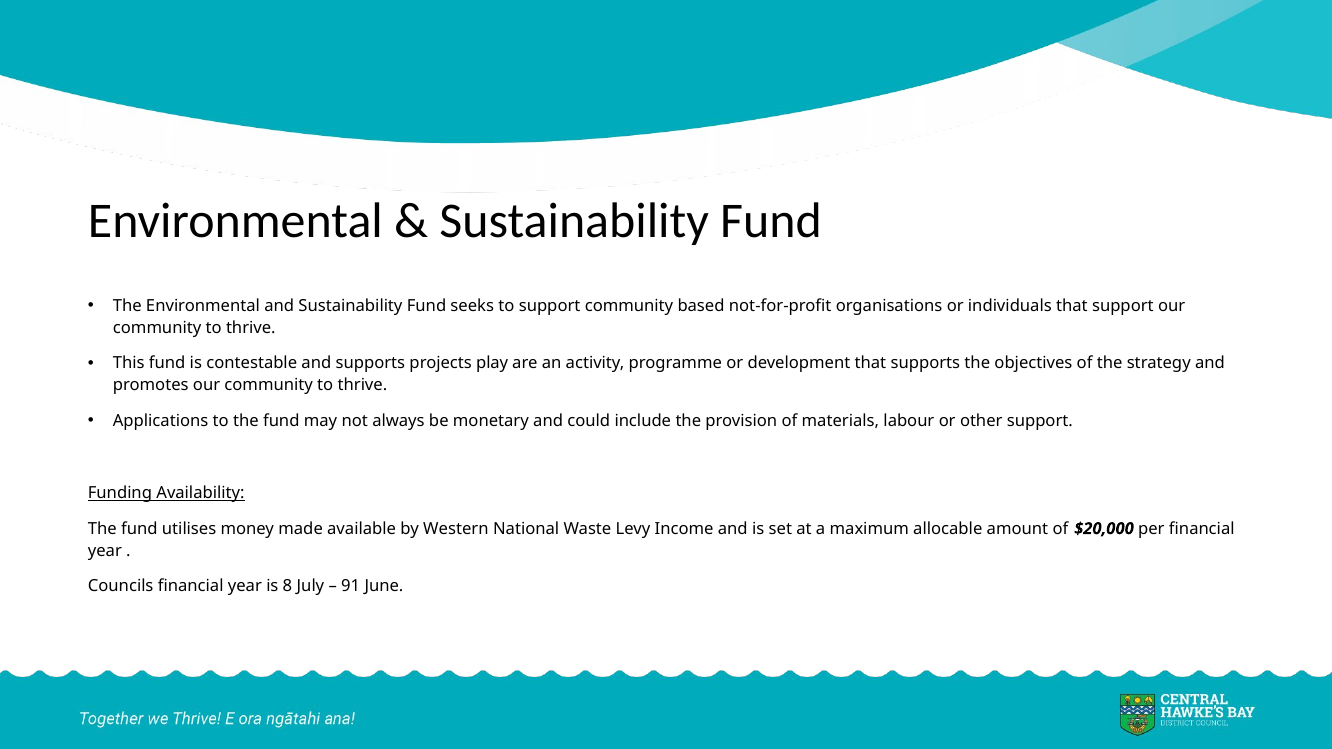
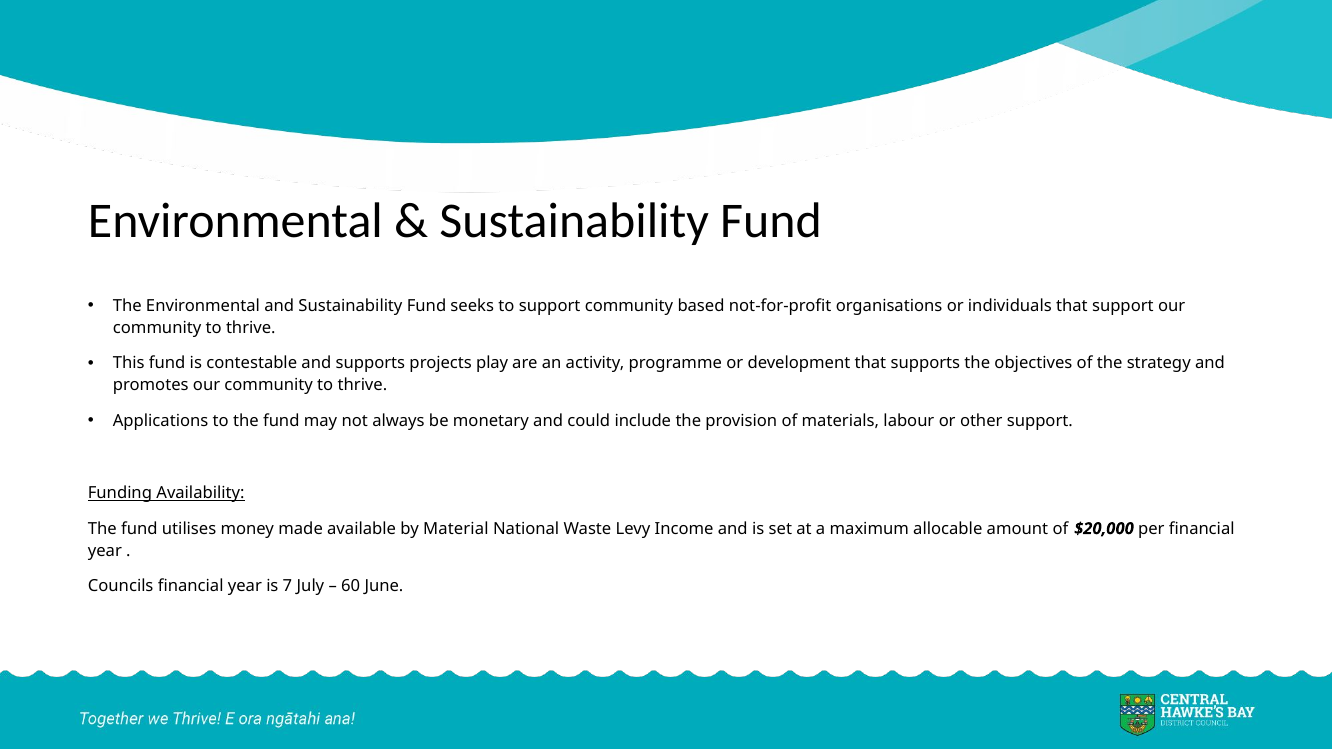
Western: Western -> Material (456, 529)
8: 8 -> 7 (288, 587)
91: 91 -> 60 (351, 587)
